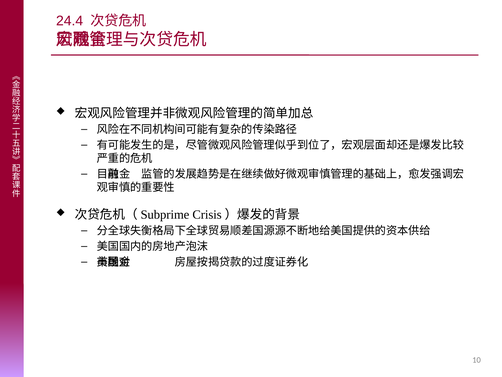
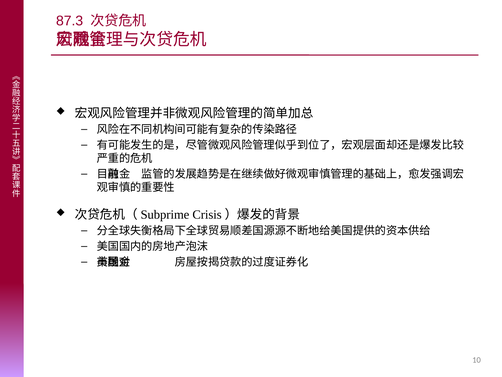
24.4: 24.4 -> 87.3 (70, 21)
